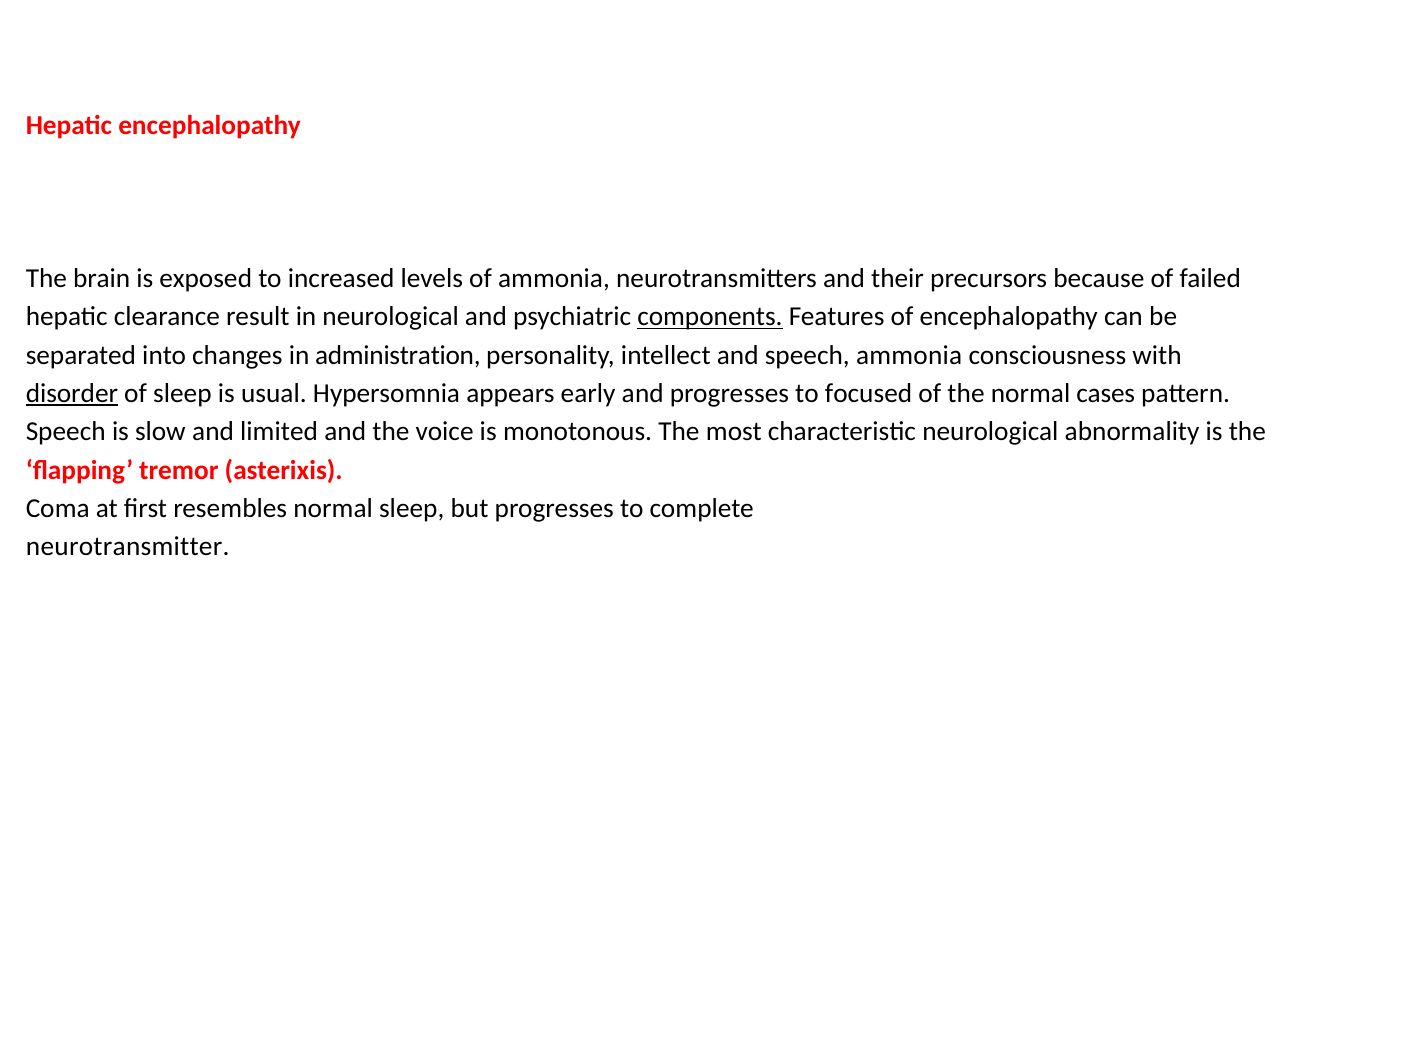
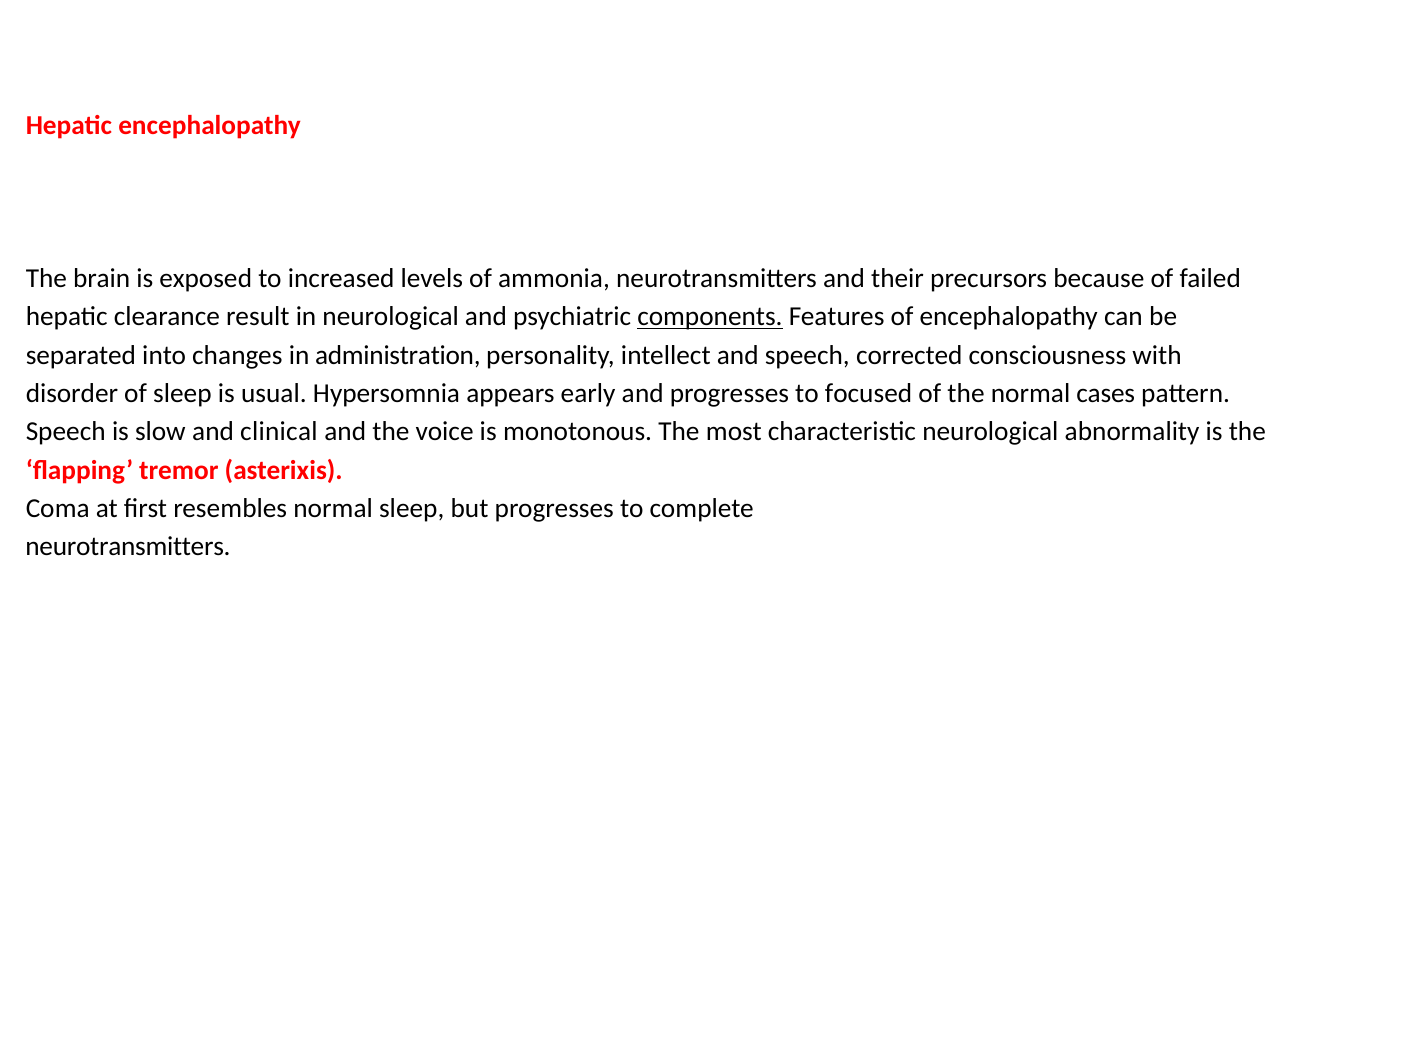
speech ammonia: ammonia -> corrected (909, 355)
disorder underline: present -> none (72, 394)
limited: limited -> clinical (279, 432)
neurotransmitter: neurotransmitter -> neurotransmitters (128, 547)
